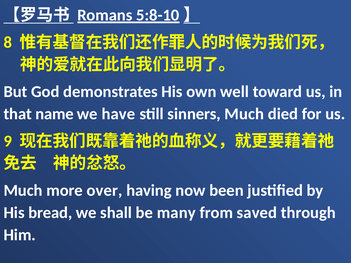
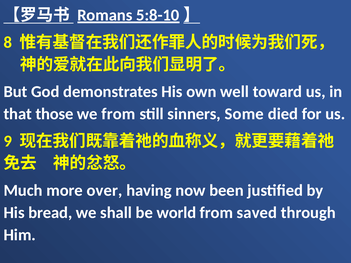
name: name -> those (55, 114)
we have: have -> from (118, 114)
sinners Much: Much -> Some (244, 114)
many: many -> world (176, 213)
